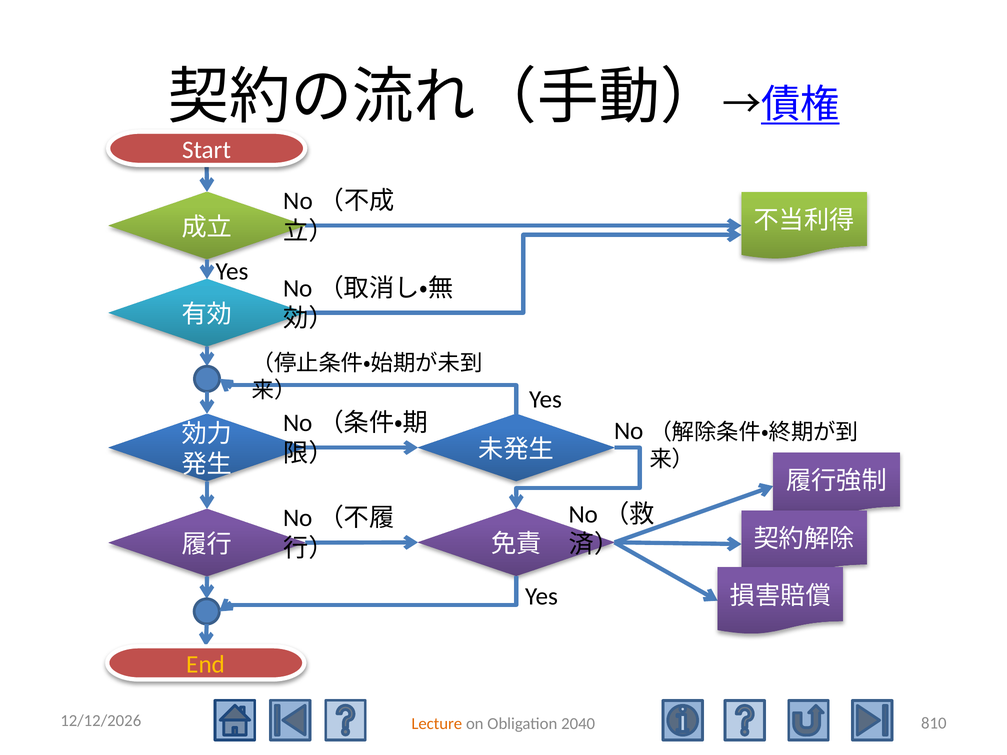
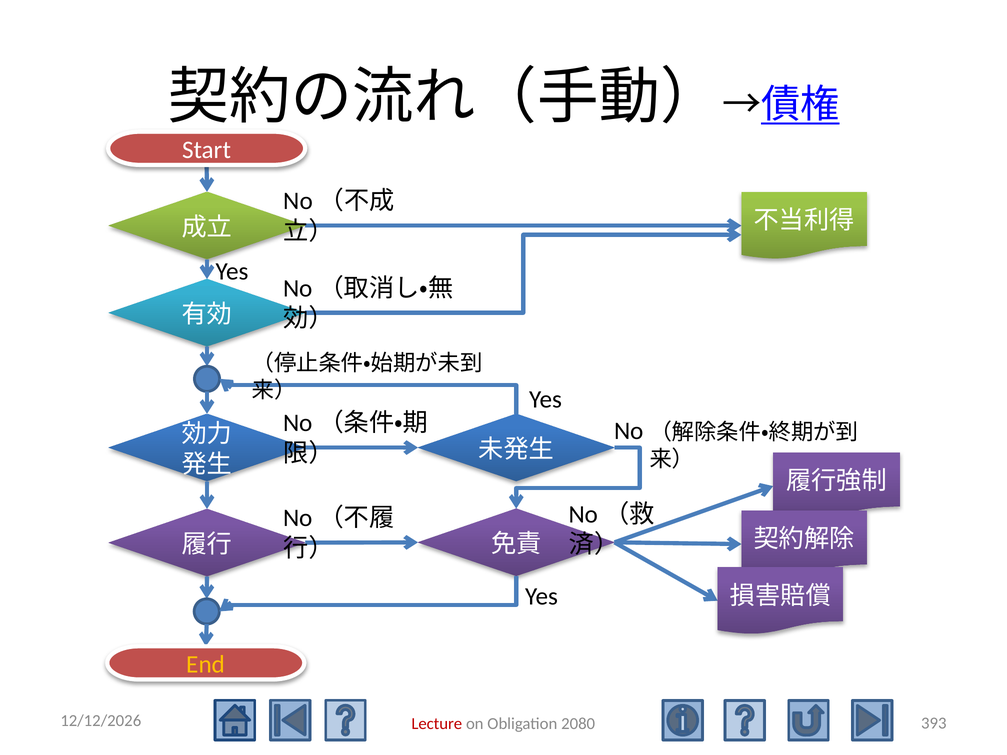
810: 810 -> 393 (934, 723)
Lecture colour: orange -> red (437, 724)
2040: 2040 -> 2080 (578, 724)
